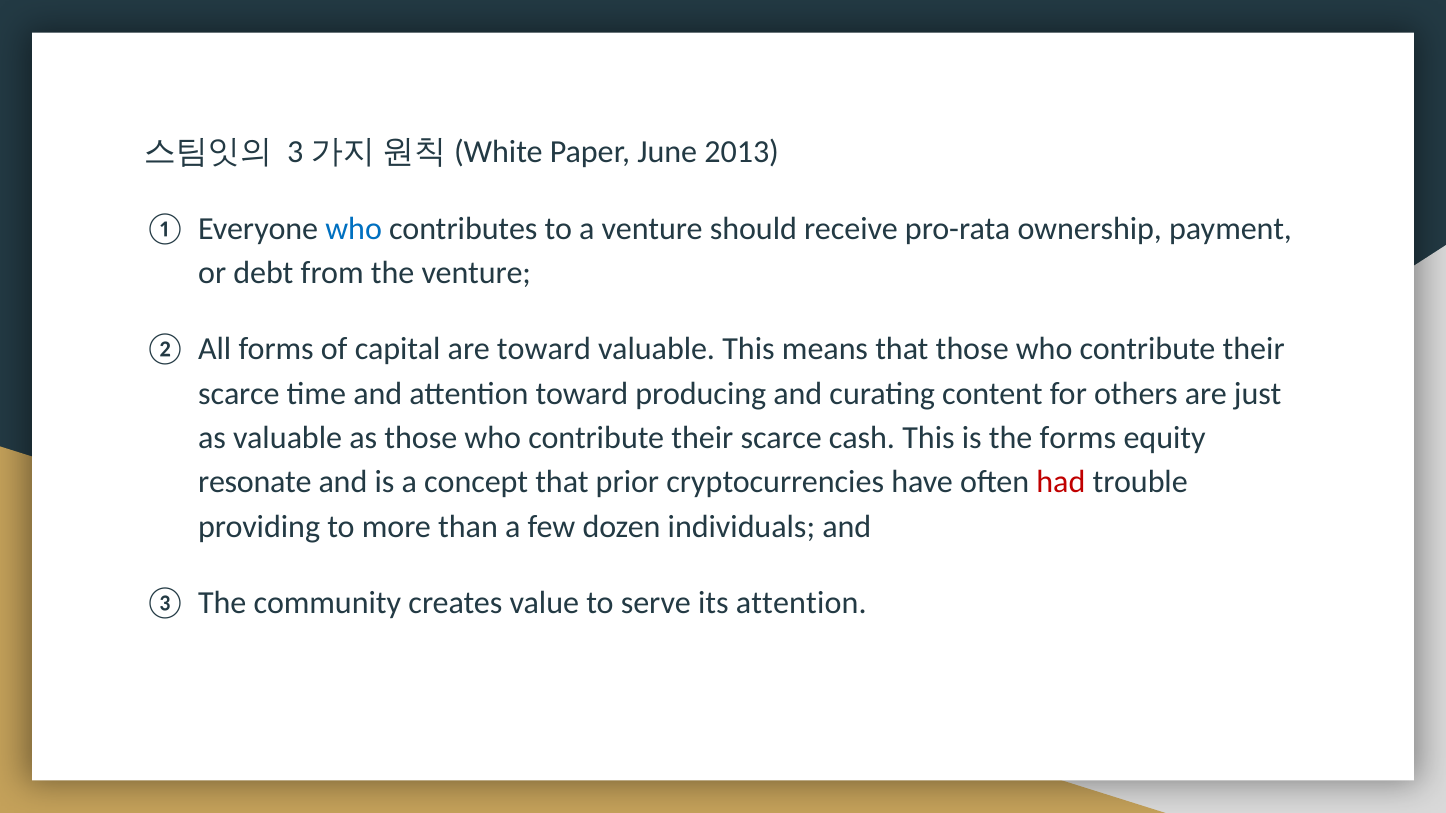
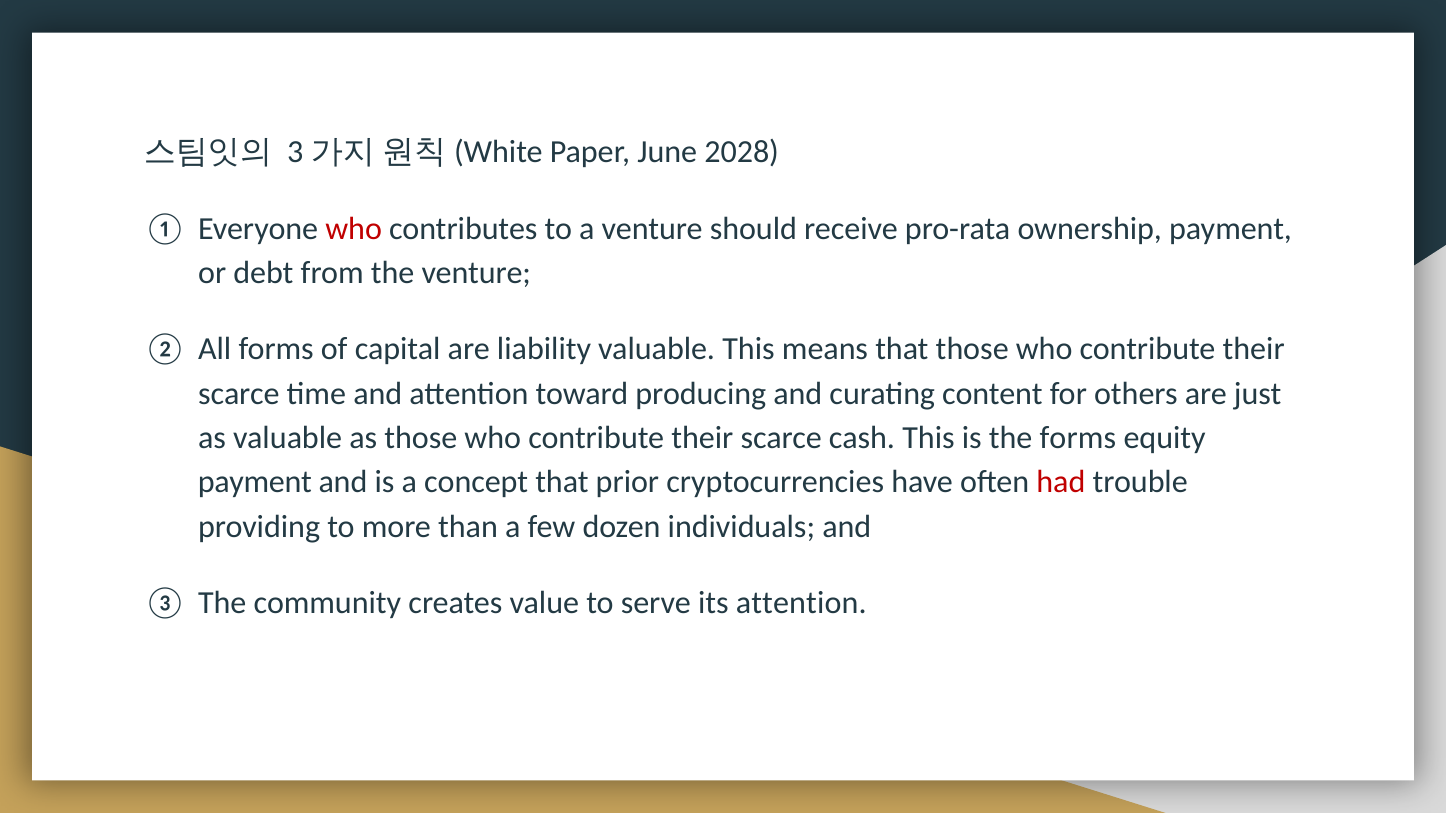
2013: 2013 -> 2028 (742, 152)
who colour: blue -> red (354, 229)
are toward: toward -> liability (544, 350)
resonate: resonate -> payment (255, 482)
